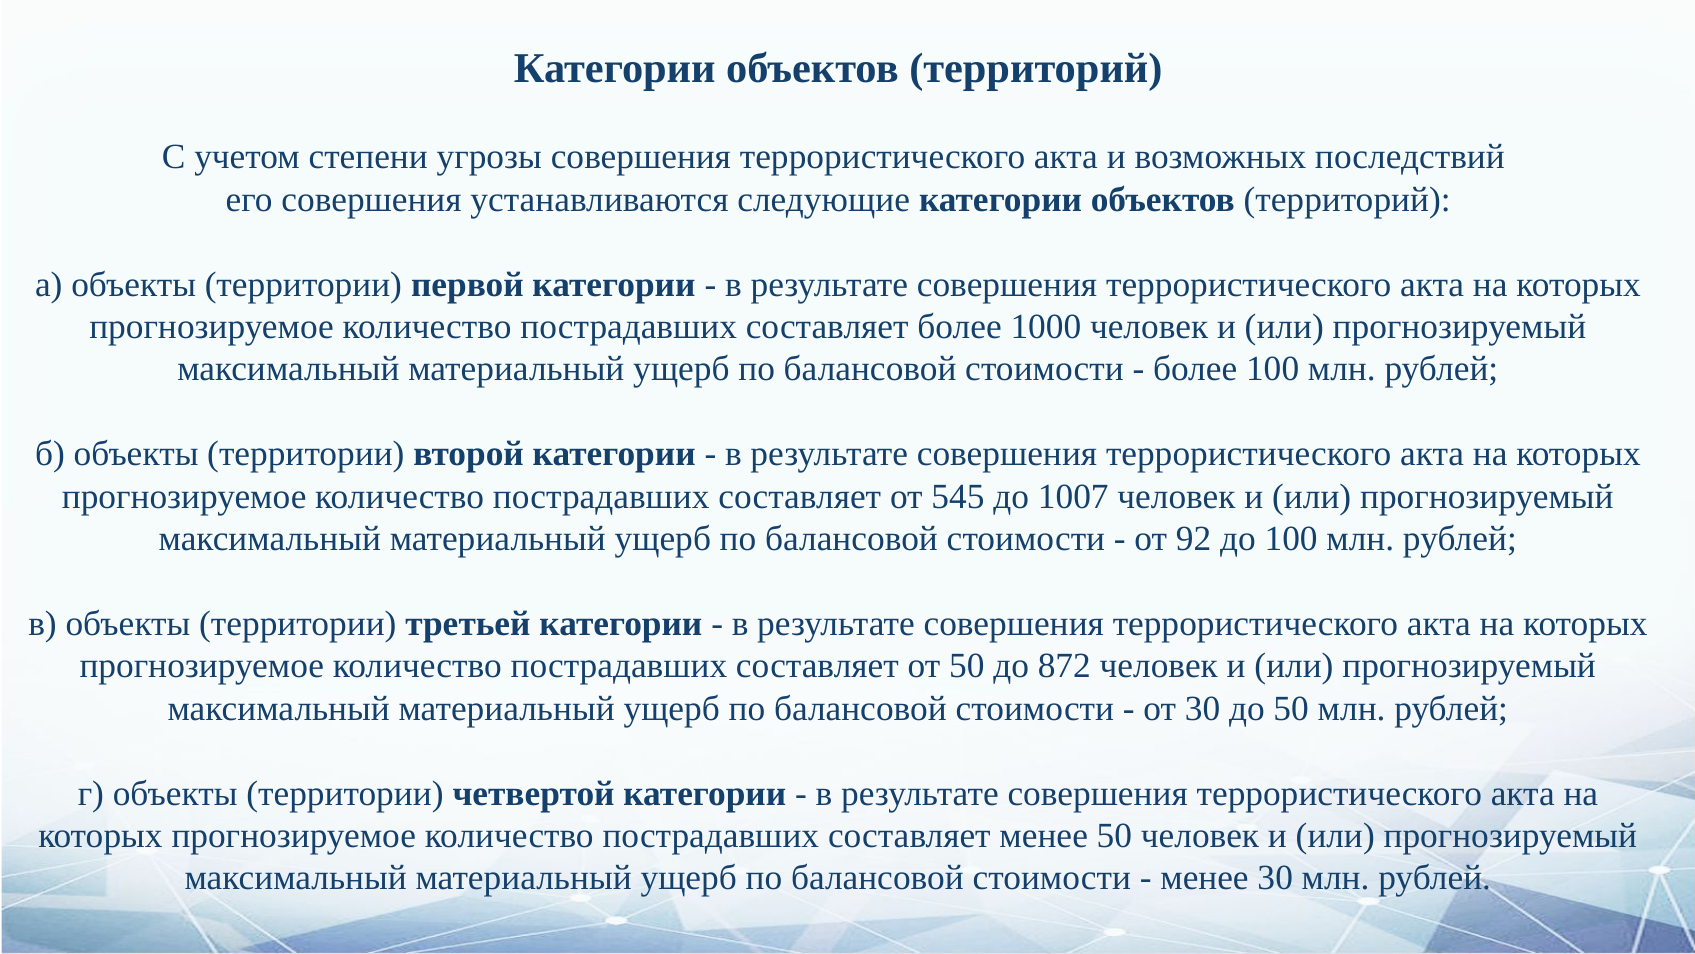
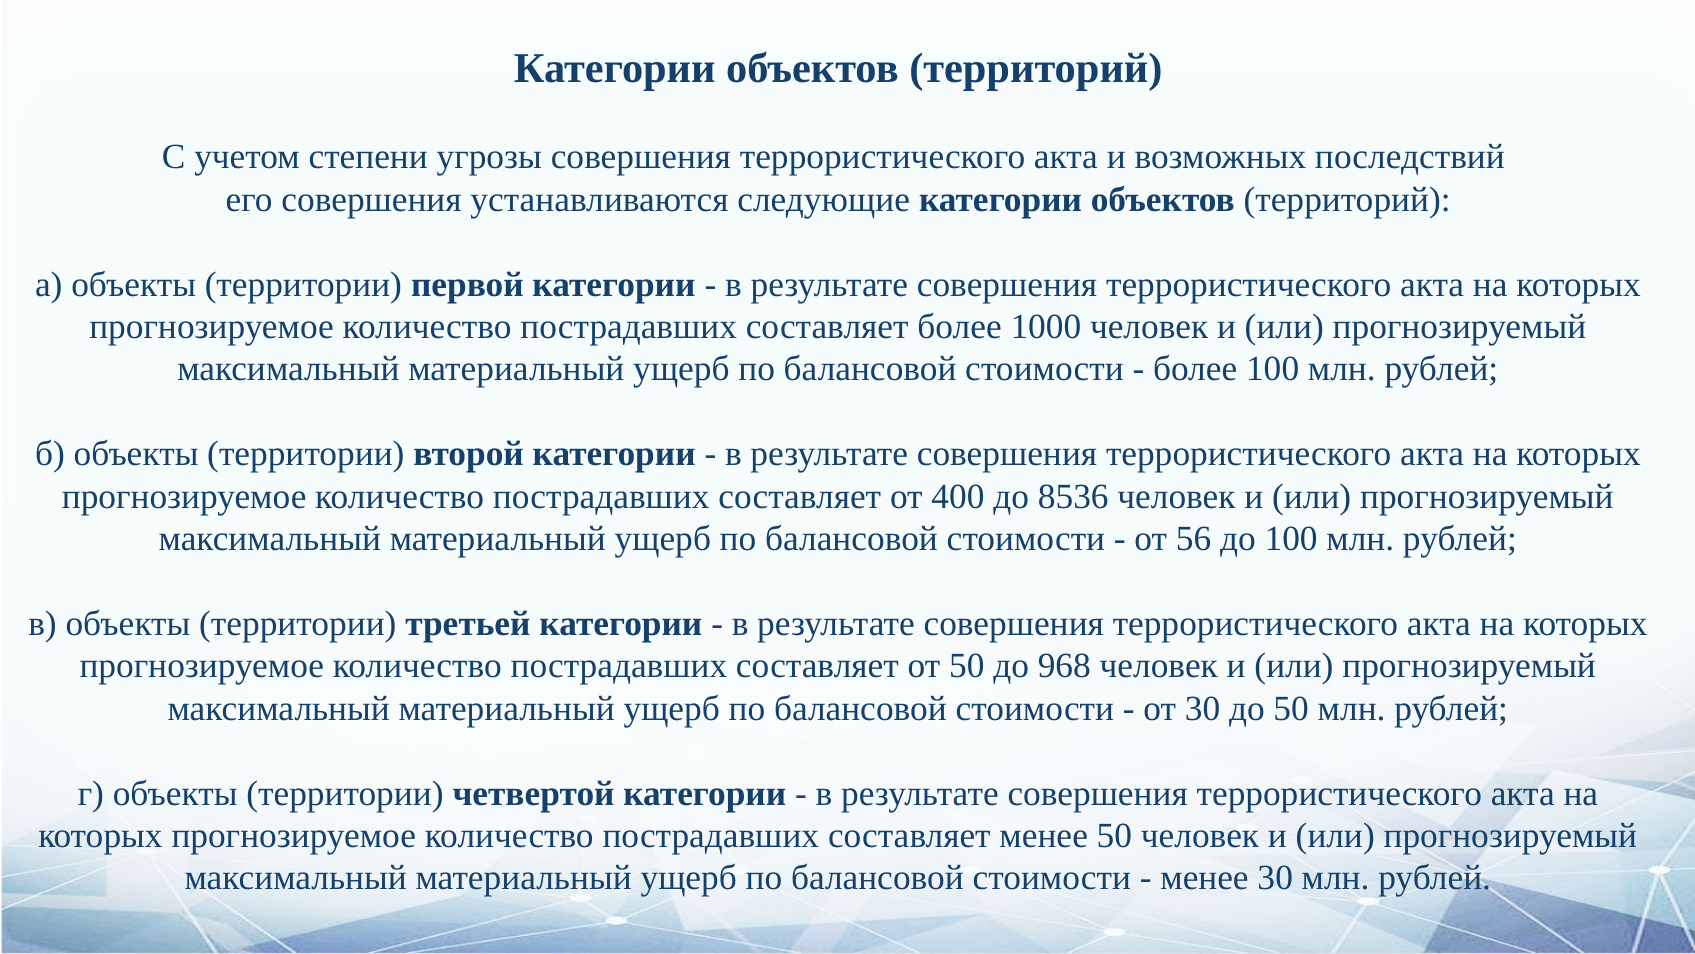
545: 545 -> 400 (958, 496)
1007: 1007 -> 8536 (1073, 496)
92: 92 -> 56 (1194, 539)
872: 872 -> 968 (1064, 666)
